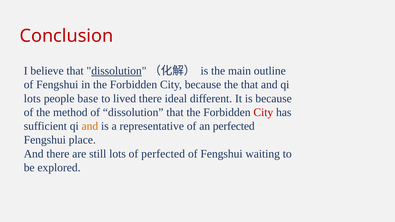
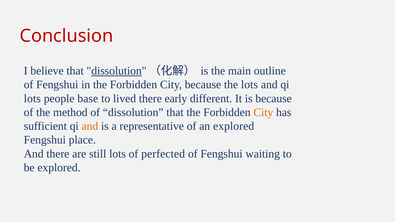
the that: that -> lots (249, 85)
ideal: ideal -> early (176, 99)
City colour: red -> orange (263, 112)
an perfected: perfected -> explored (234, 126)
